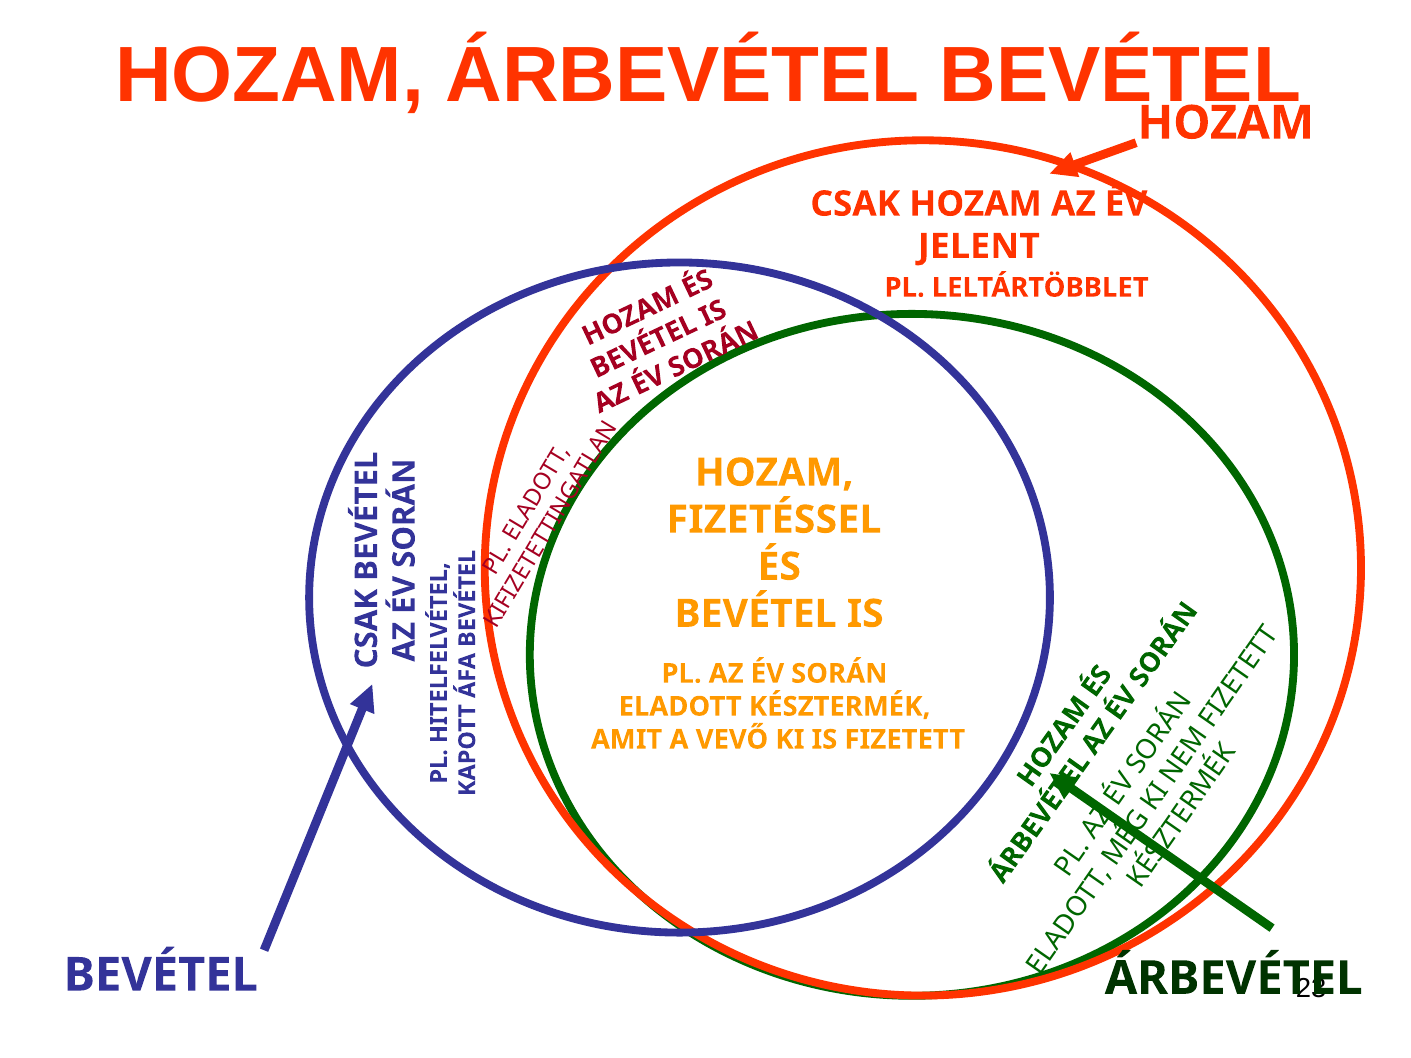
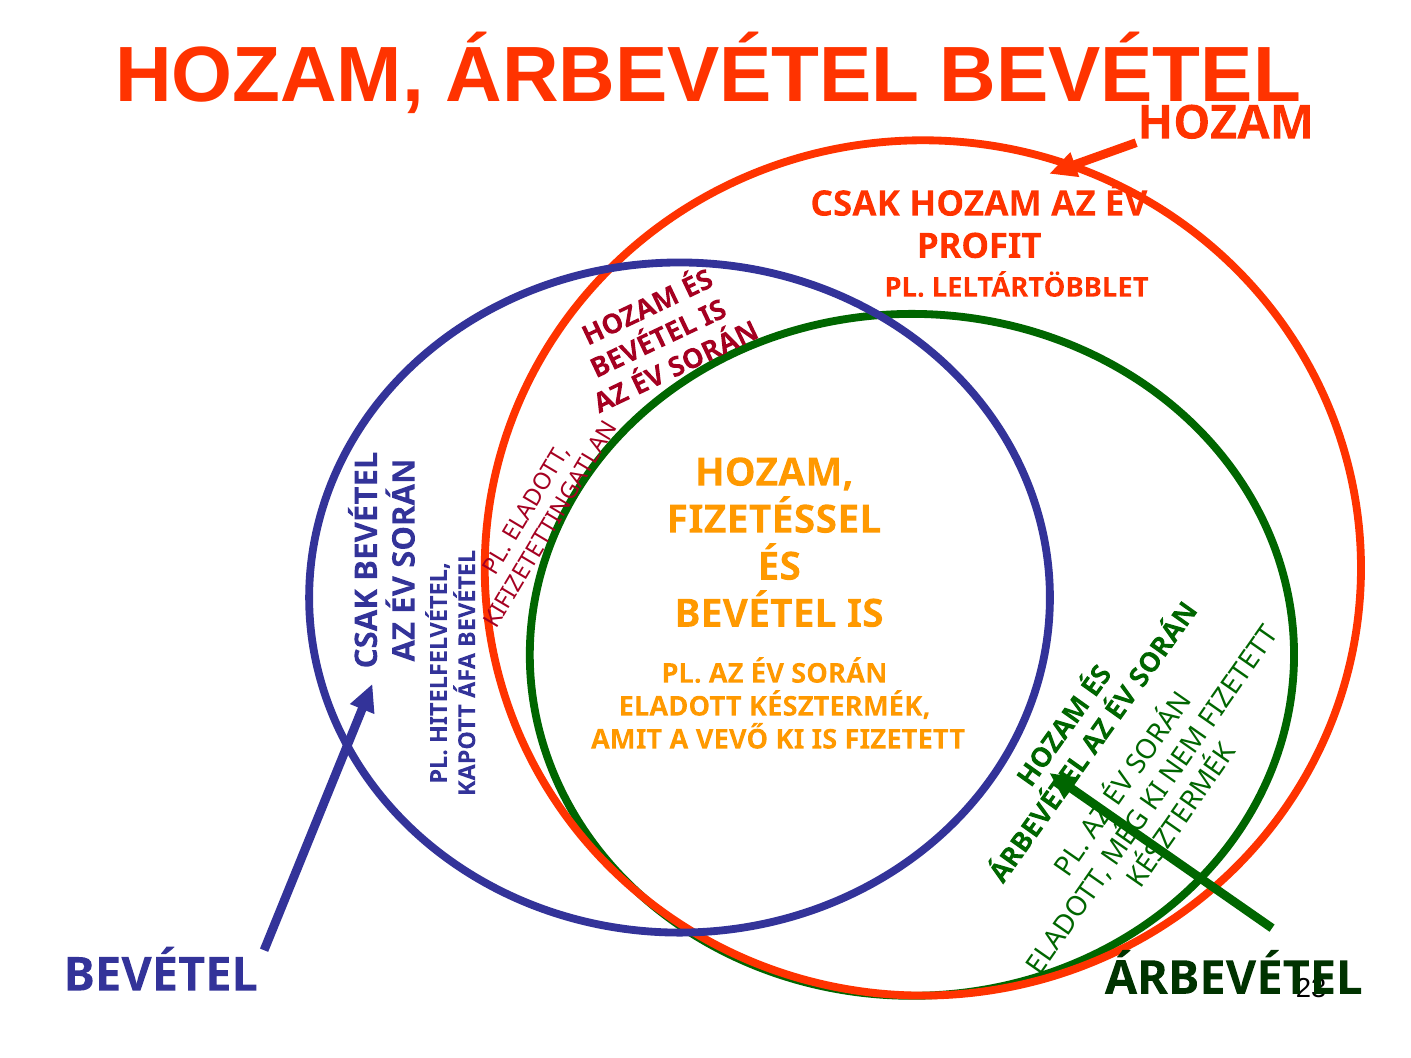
JELENT: JELENT -> PROFIT (979, 246)
